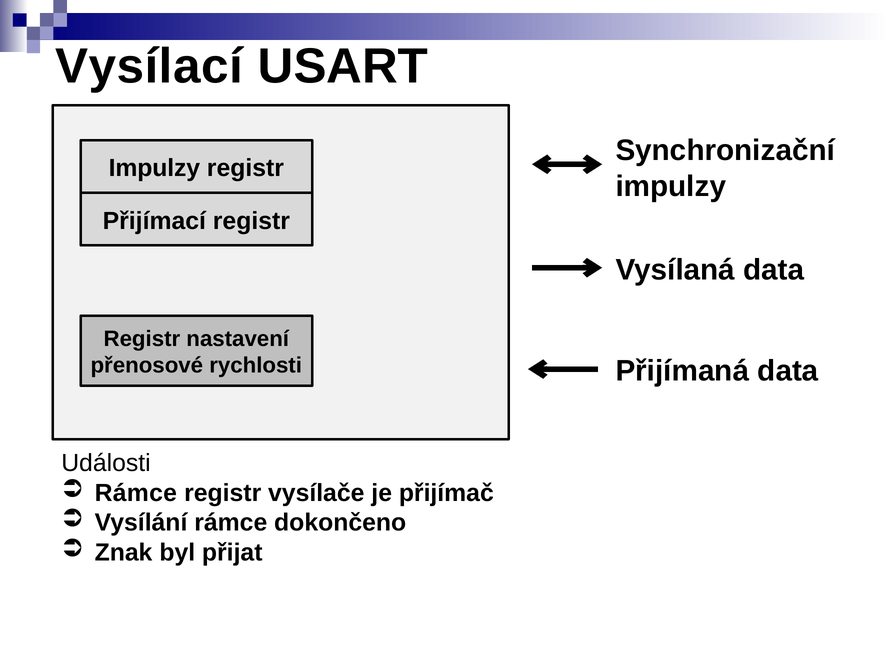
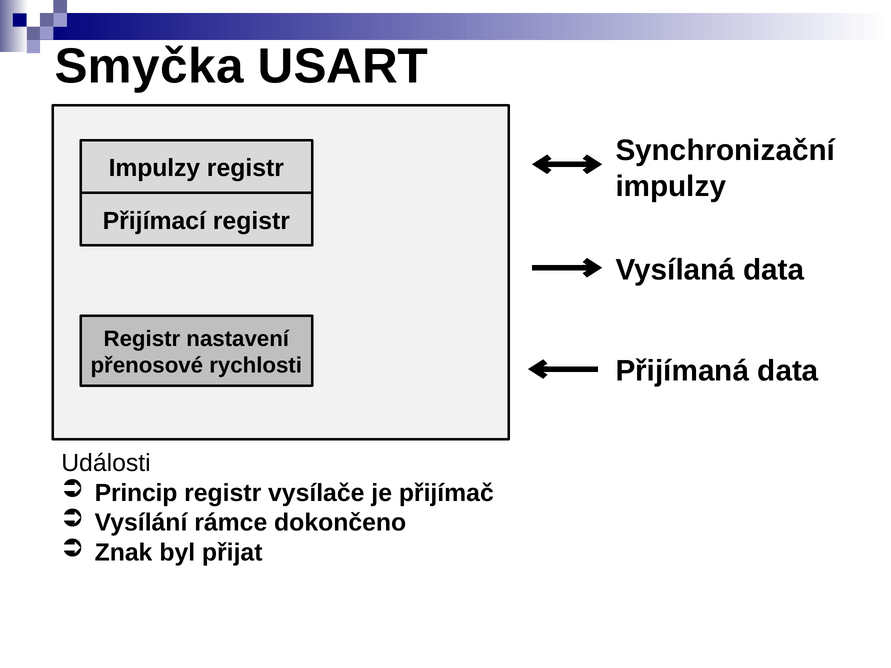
Vysílací: Vysílací -> Smyčka (149, 67)
Rámce: Rámce -> Princip (136, 493)
